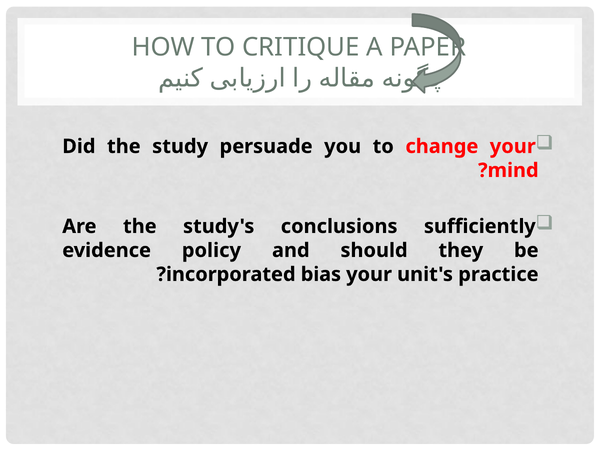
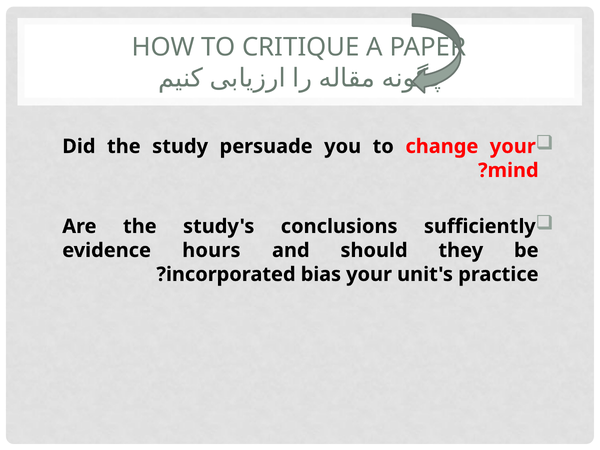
policy: policy -> hours (211, 250)
